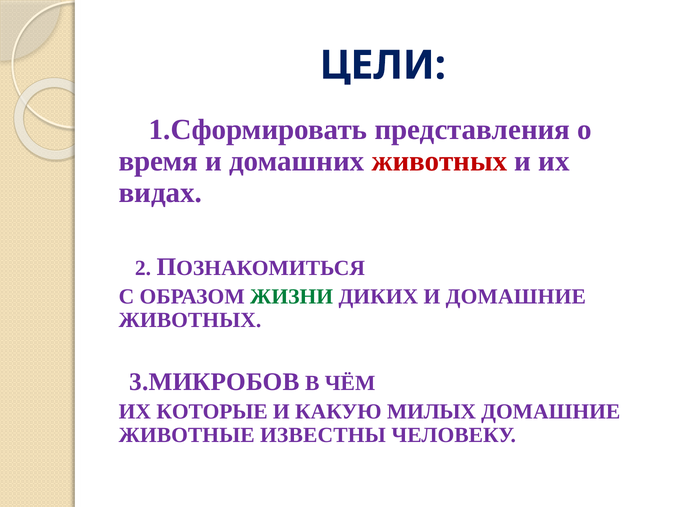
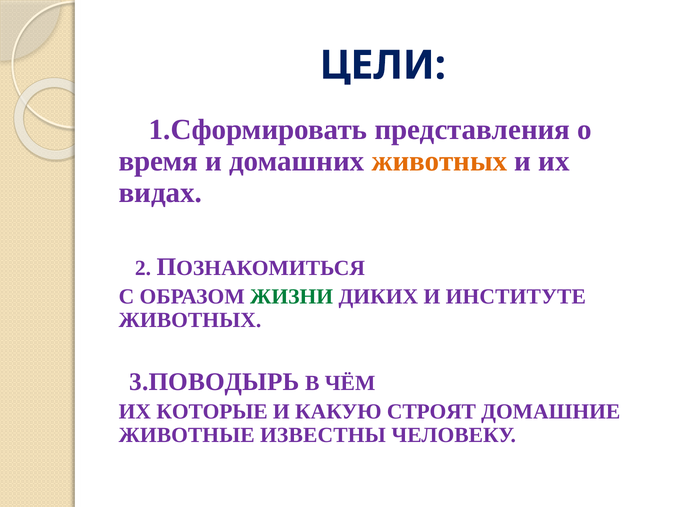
животных colour: red -> orange (439, 161)
И ДОМАШНИЕ: ДОМАШНИЕ -> ИНСТИТУТЕ (516, 296)
3.МИКРОБОВ: 3.МИКРОБОВ -> 3.ПОВОДЫРЬ (215, 381)
МИЛЫХ: МИЛЫХ -> СТРОЯТ (431, 411)
